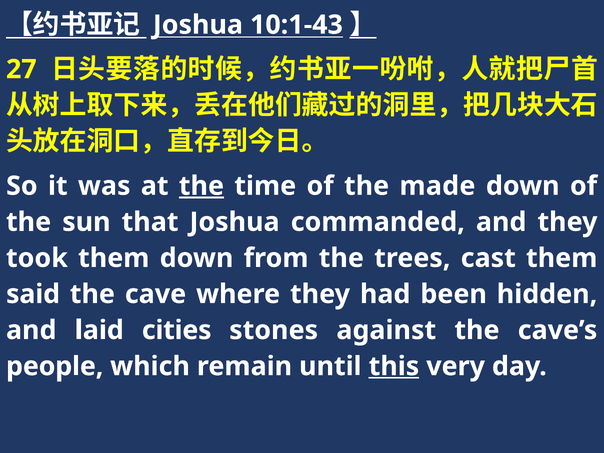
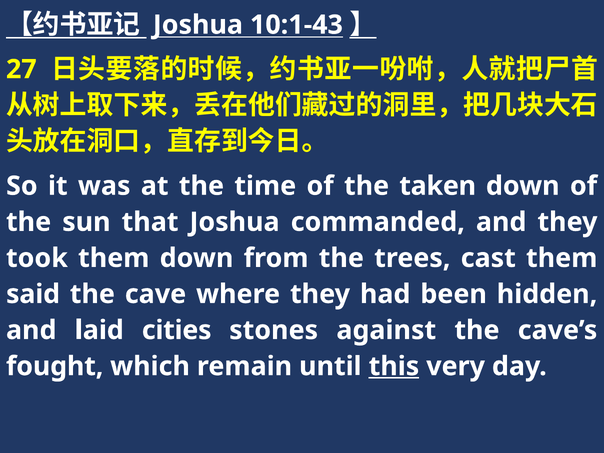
the underline: present -> none (201, 186)
made: made -> taken (438, 186)
people: people -> fought (55, 366)
